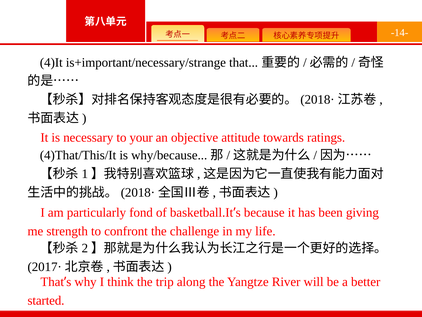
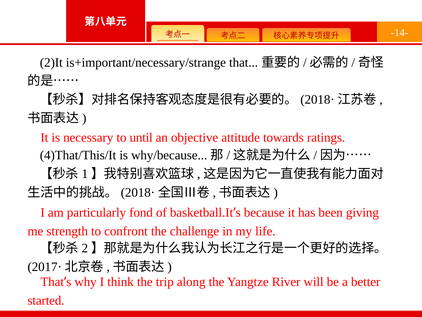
4)It: 4)It -> 2)It (51, 62)
your: your -> until (141, 137)
